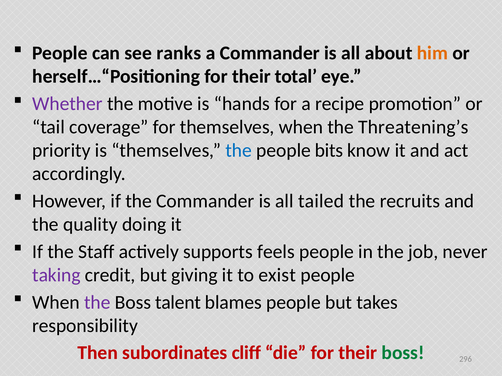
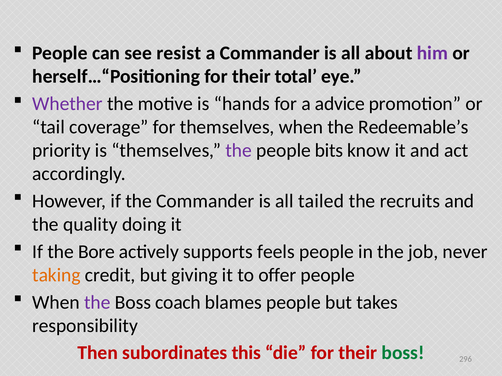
ranks: ranks -> resist (179, 53)
him colour: orange -> purple (432, 53)
recipe: recipe -> advice (340, 104)
Threatening’s: Threatening’s -> Redeemable’s (413, 127)
the colour: blue -> purple (239, 151)
Staff: Staff -> Bore (96, 252)
taking colour: purple -> orange (56, 275)
exist: exist -> offer (277, 275)
talent: talent -> coach (178, 303)
cliff: cliff -> this (246, 353)
